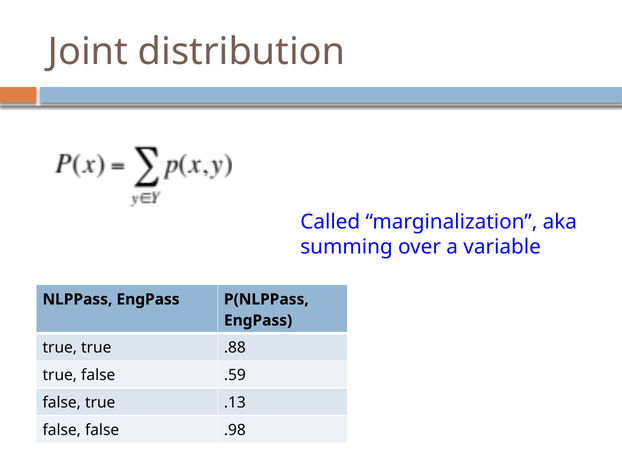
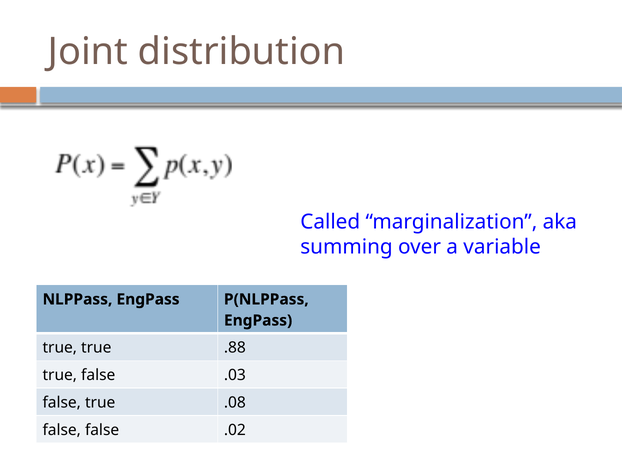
.59: .59 -> .03 (235, 376)
.13: .13 -> .08 (235, 403)
.98: .98 -> .02 (235, 430)
